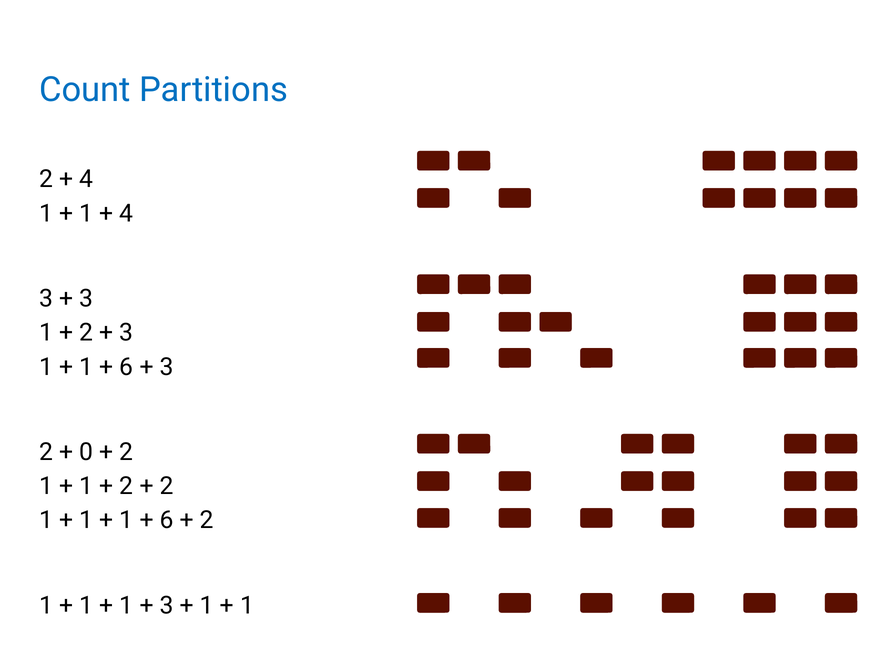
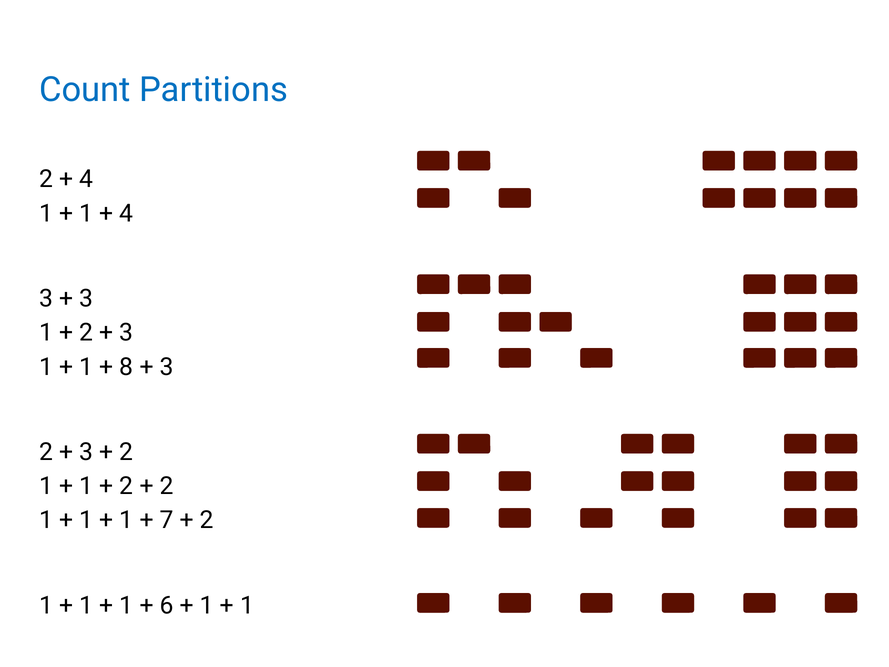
6: 6 -> 8 (126, 367)
0: 0 -> 3 (86, 452)
6: 6 -> 7 (167, 520)
3: 3 -> 6 (167, 605)
